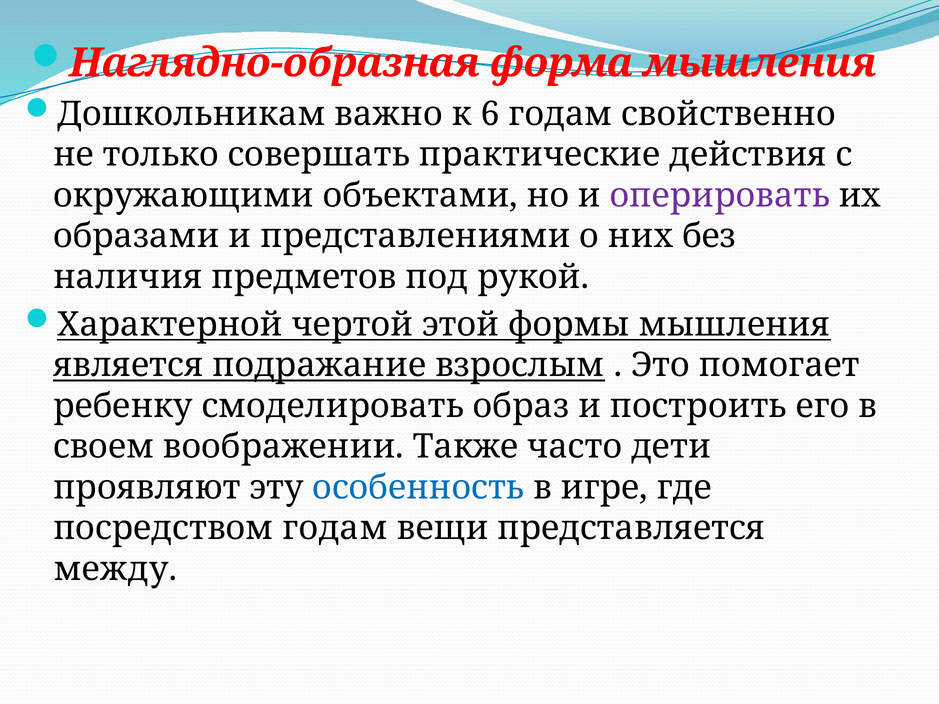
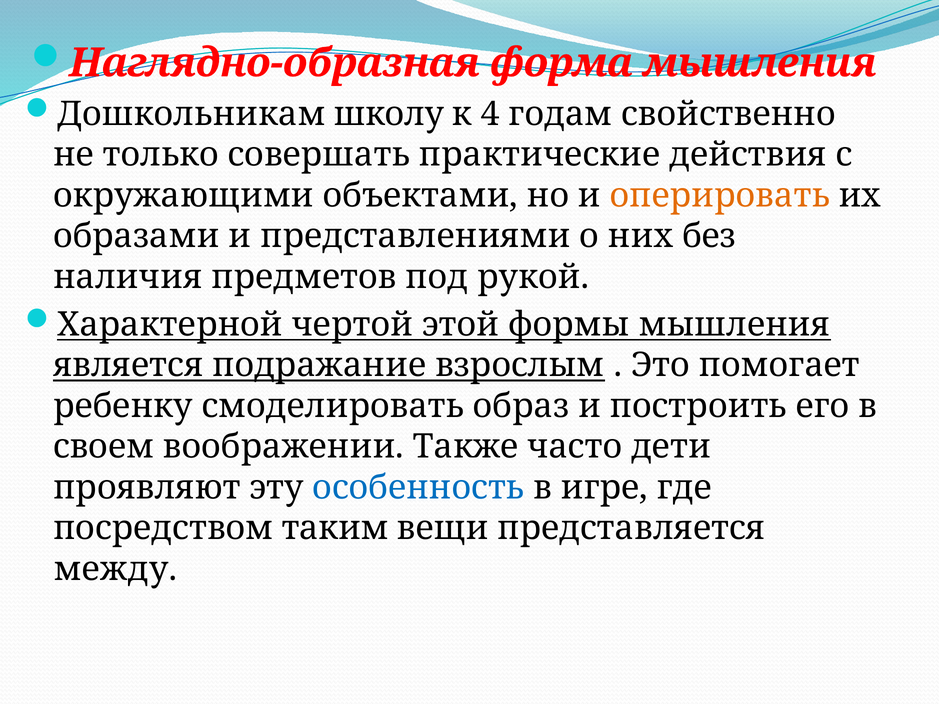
важно: важно -> школу (389, 114)
6: 6 -> 4 (490, 114)
оперировать colour: purple -> orange (720, 195)
посредством годам: годам -> таким (335, 528)
